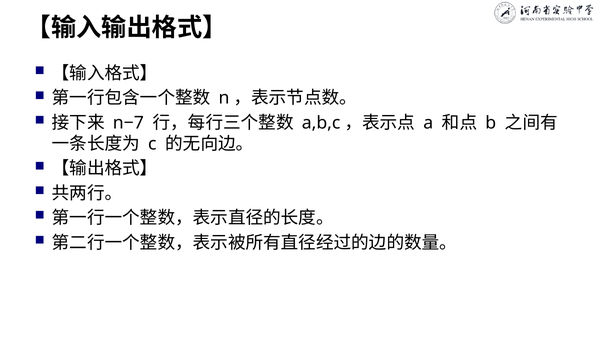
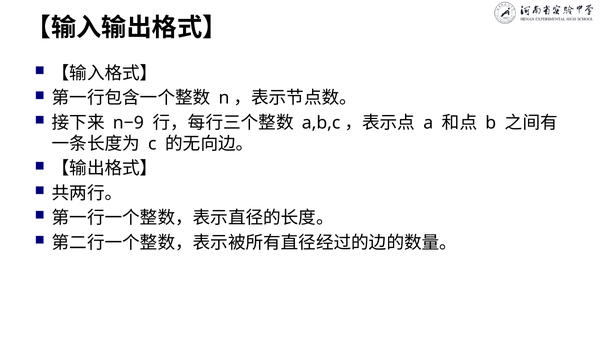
n−7: n−7 -> n−9 (128, 123)
